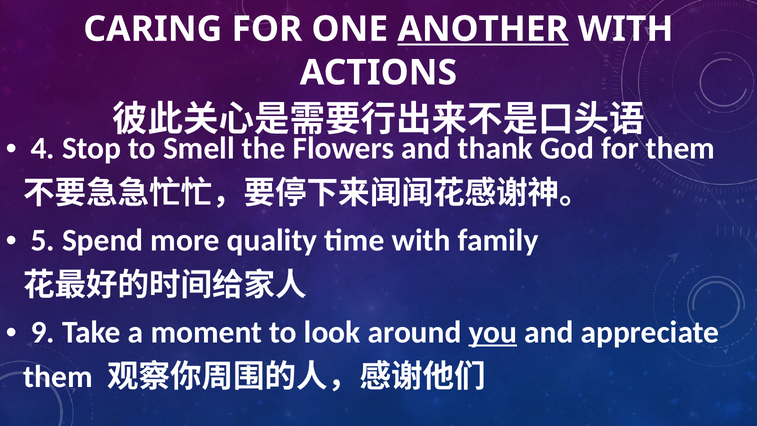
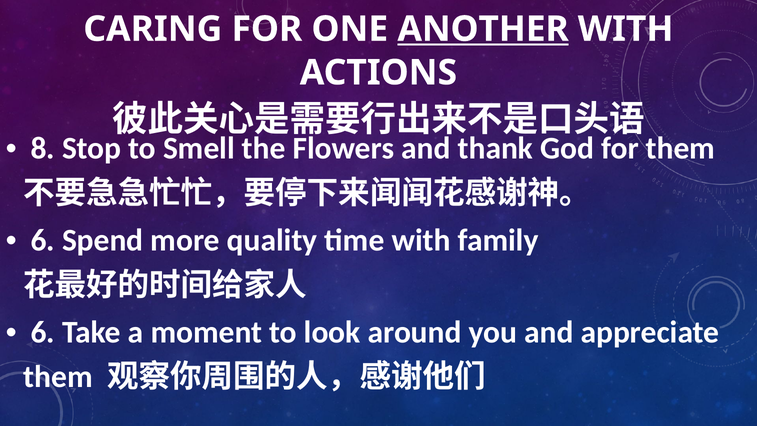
4: 4 -> 8 (43, 148)
5: 5 -> 6 (43, 240)
9: 9 -> 6 (43, 332)
you underline: present -> none (493, 332)
